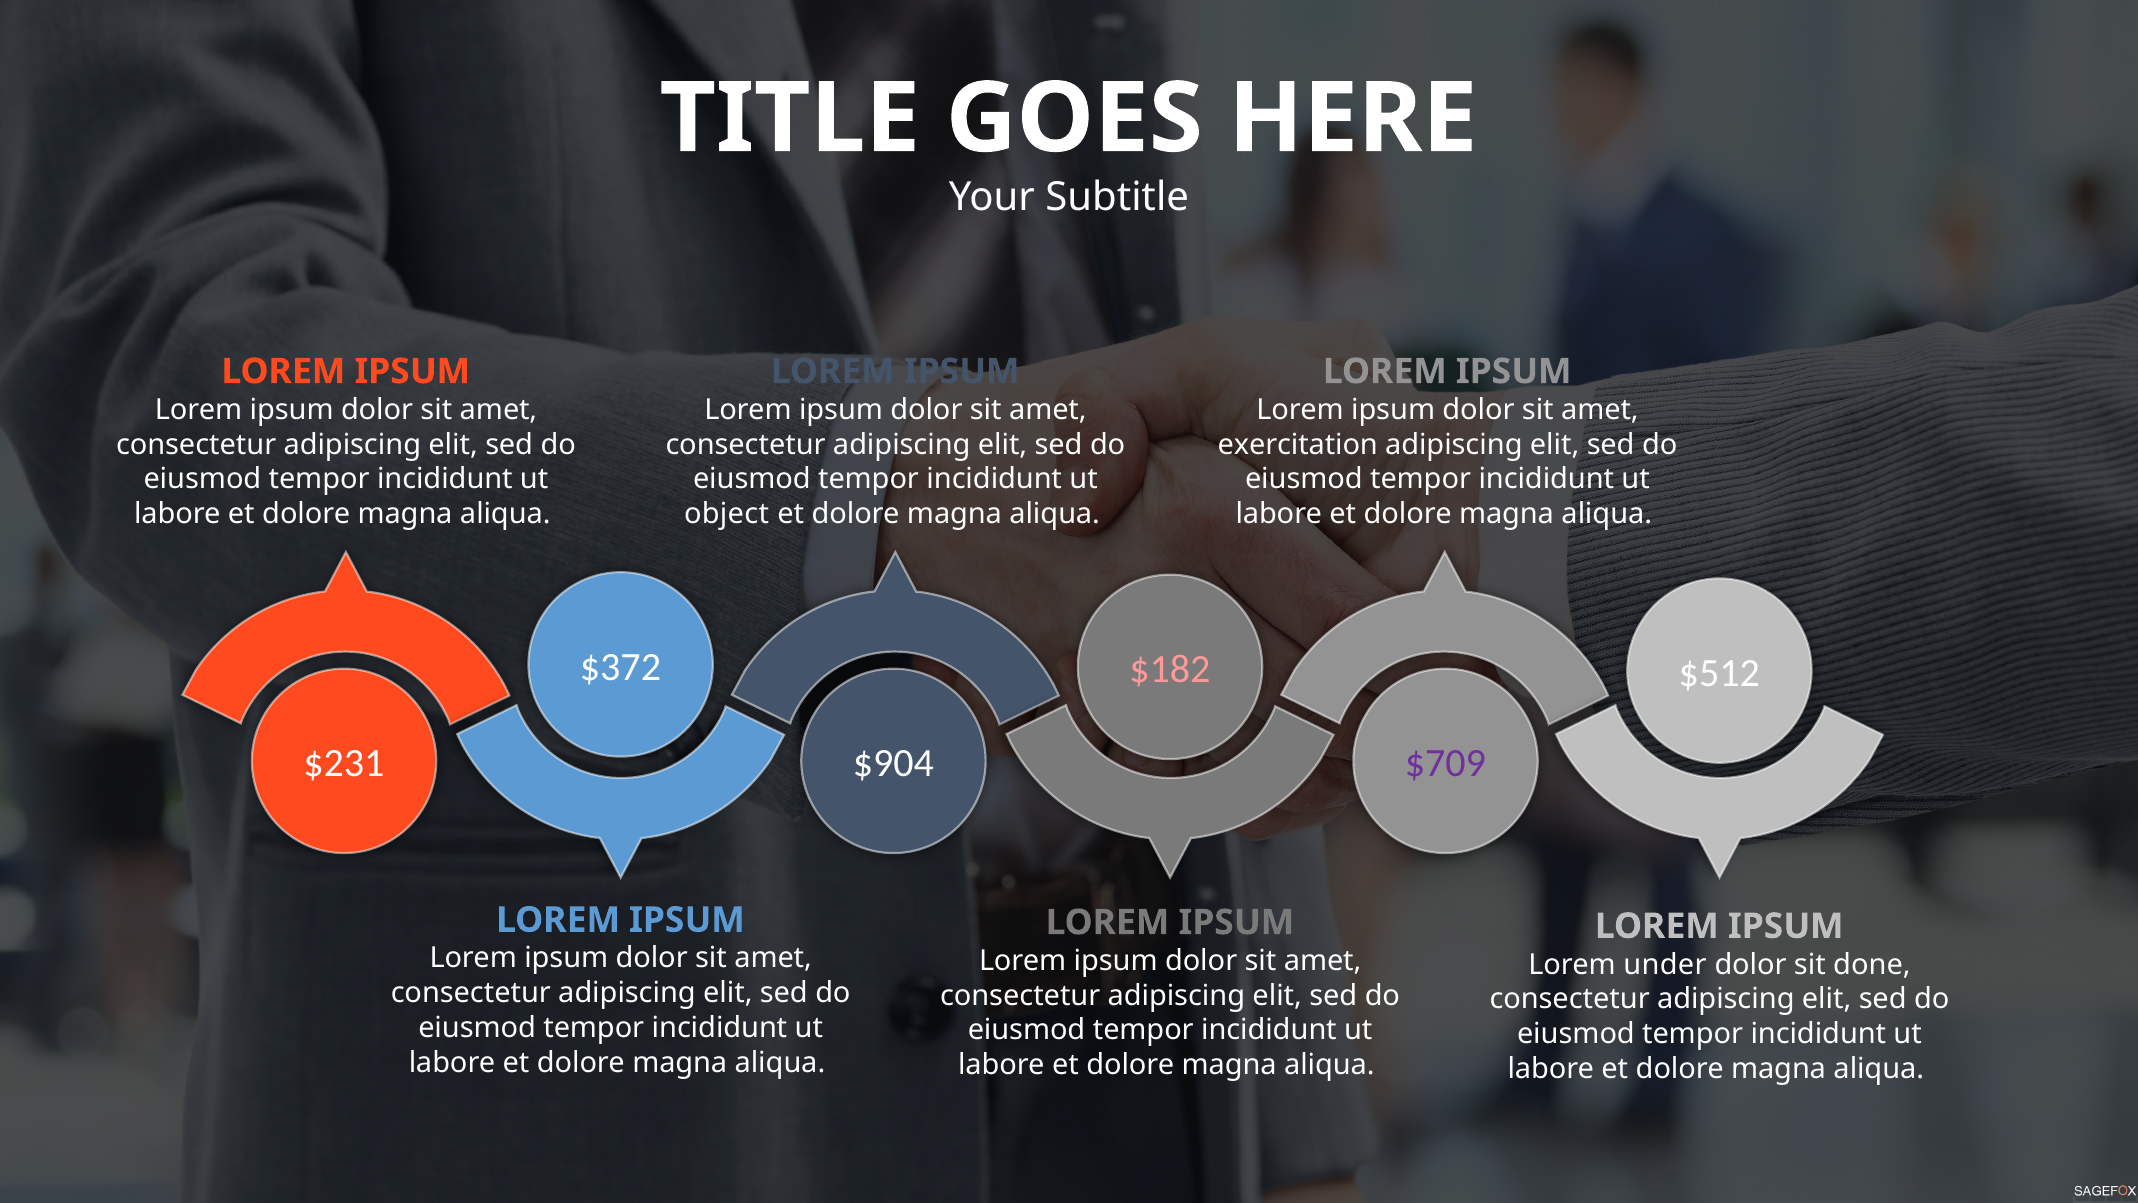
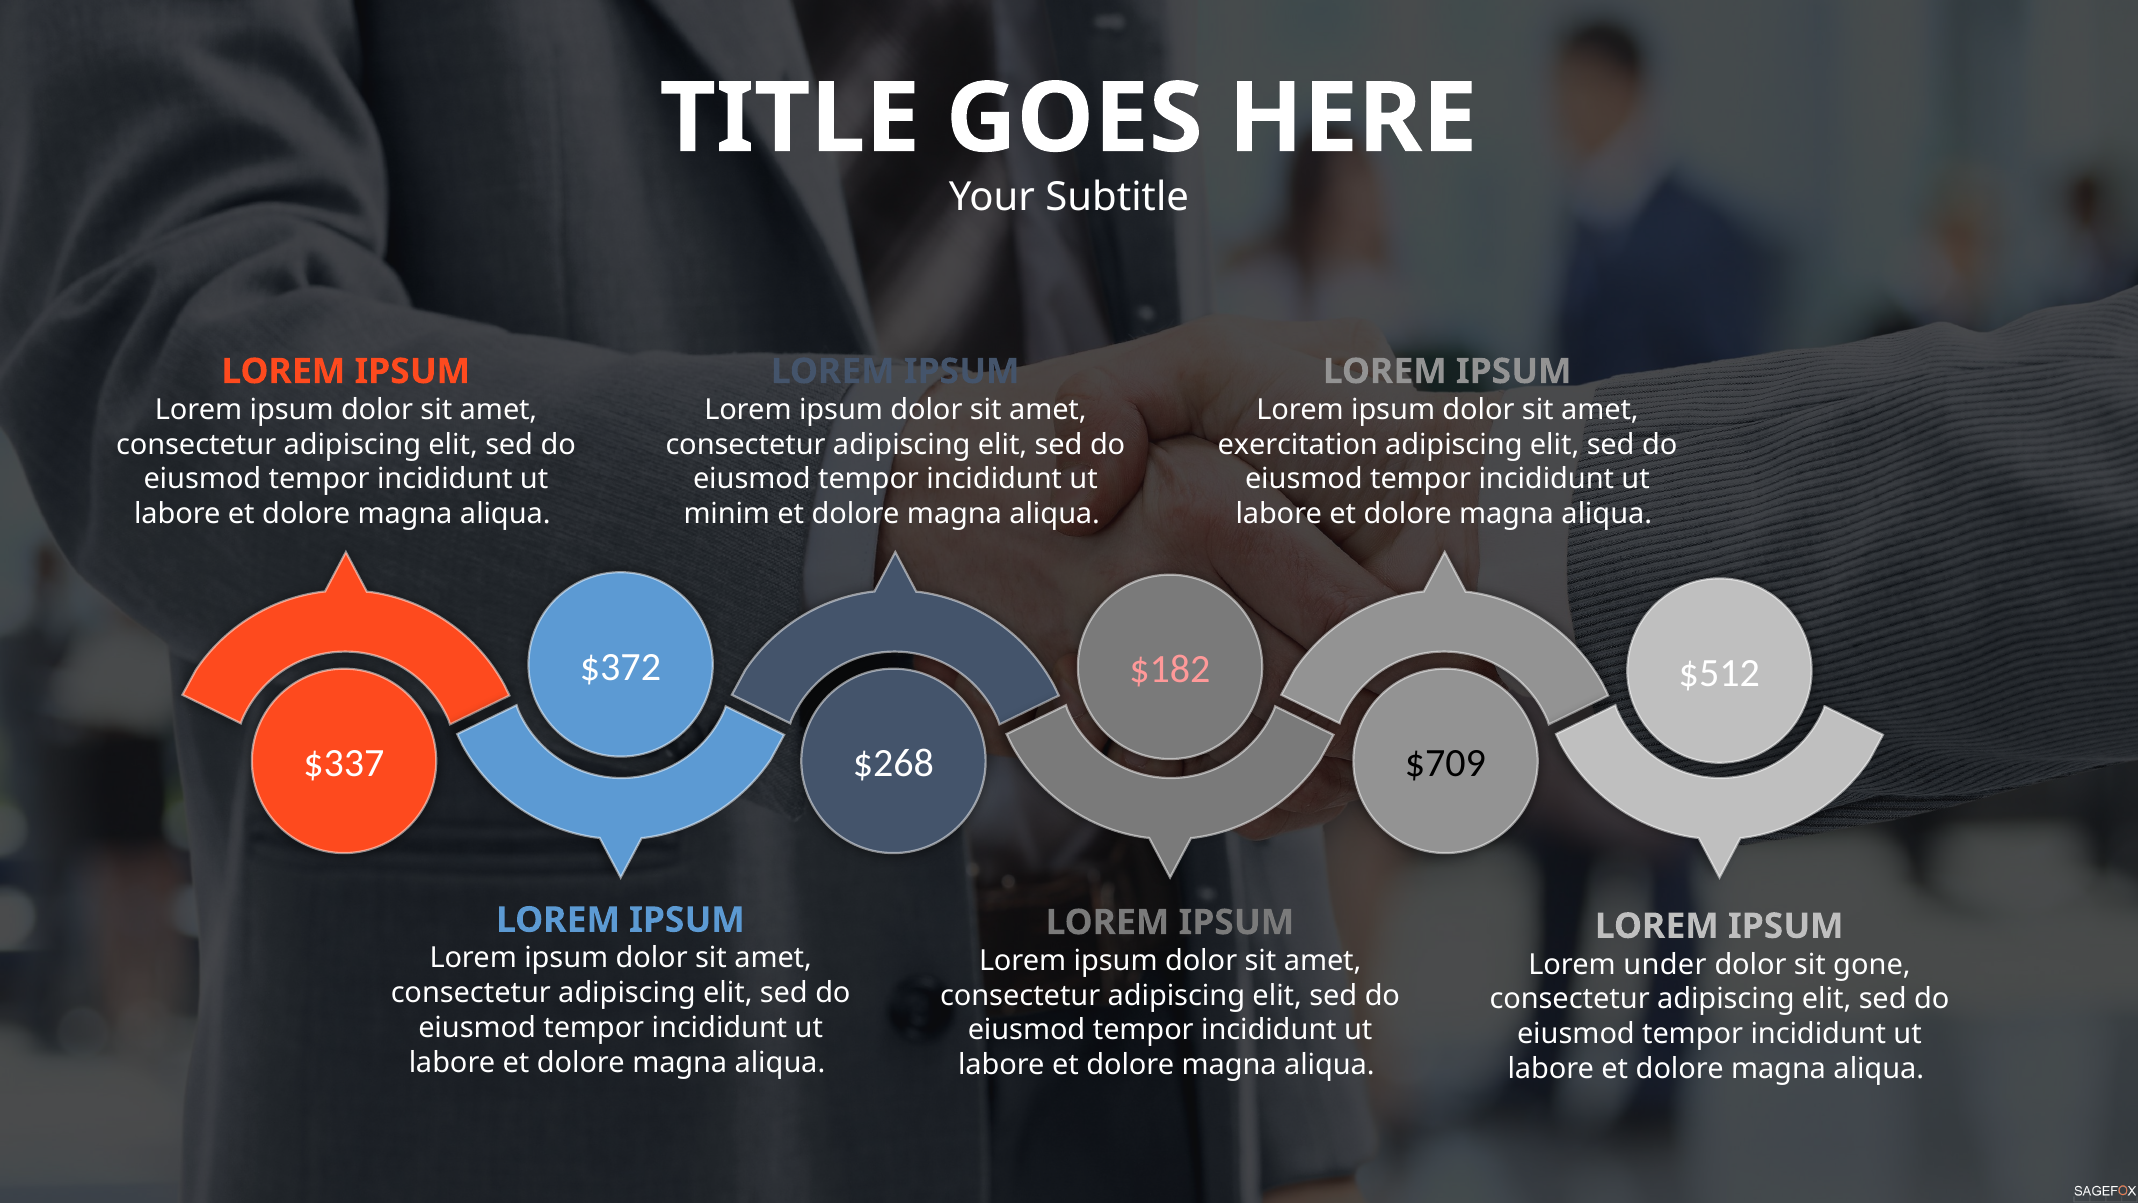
object: object -> minim (727, 514)
$231: $231 -> $337 (344, 763)
$904: $904 -> $268 (893, 763)
$709 colour: purple -> black (1445, 763)
done: done -> gone (1872, 964)
